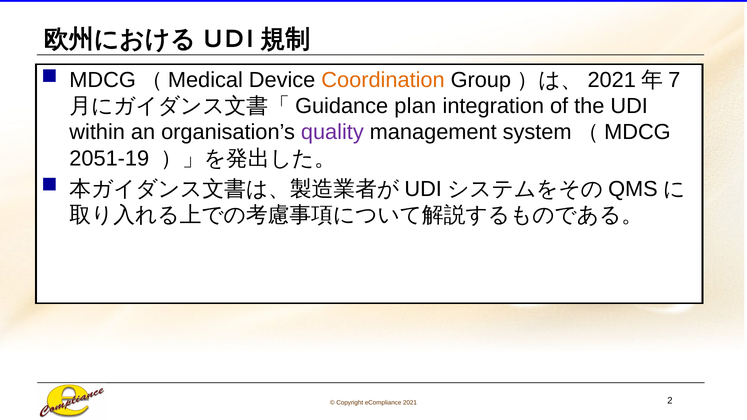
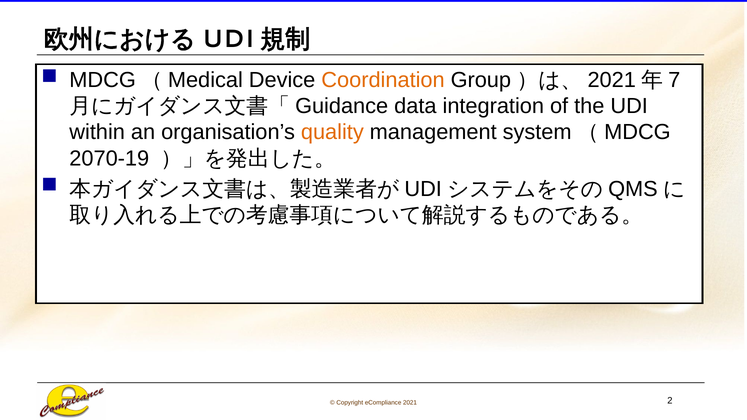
plan: plan -> data (415, 106)
quality colour: purple -> orange (332, 132)
2051-19: 2051-19 -> 2070-19 (109, 158)
